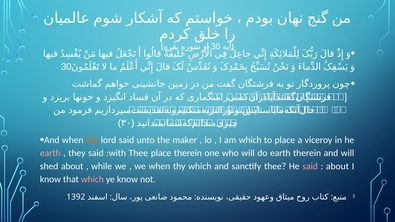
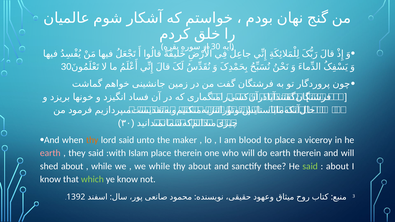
am which: which -> blood (250, 140)
:with Thee: Thee -> Islam (138, 153)
we when: when -> while (159, 166)
thy which: which -> about (200, 166)
said colour: pink -> light green (310, 166)
which colour: pink -> light green (92, 179)
